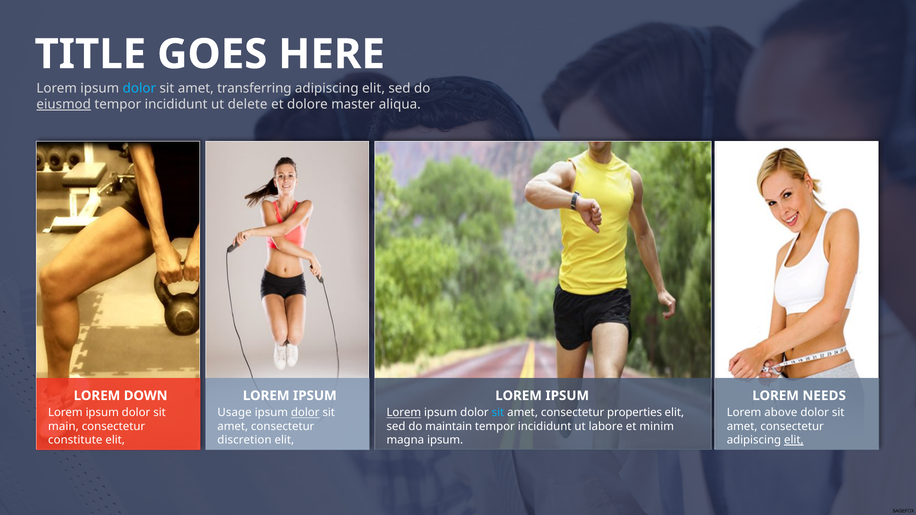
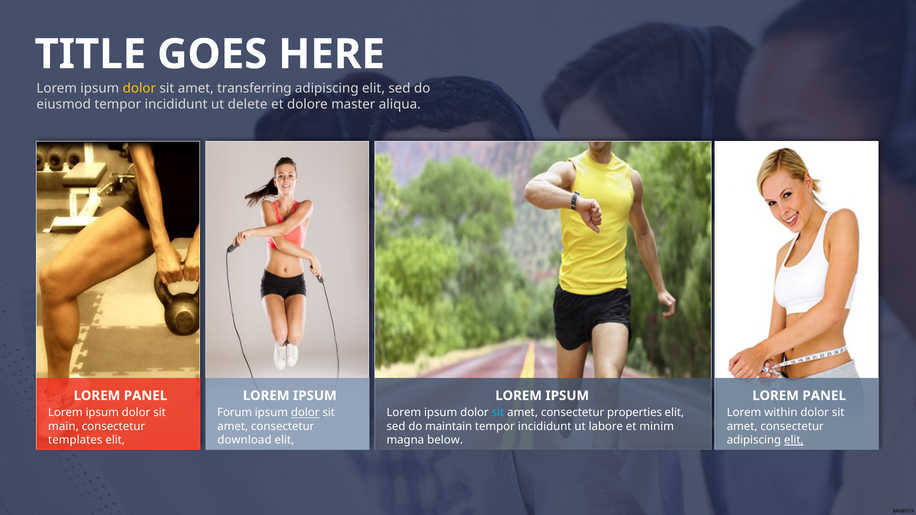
dolor colour: light blue -> yellow (139, 88)
eiusmod underline: present -> none (64, 104)
DOWN: DOWN -> PANEL (146, 396)
NEEDS: NEEDS -> PANEL (824, 396)
Usage: Usage -> Forum (235, 413)
Lorem underline: present -> none (404, 413)
above: above -> within (781, 413)
constitute: constitute -> templates (75, 440)
discretion: discretion -> download (244, 440)
magna ipsum: ipsum -> below (445, 440)
